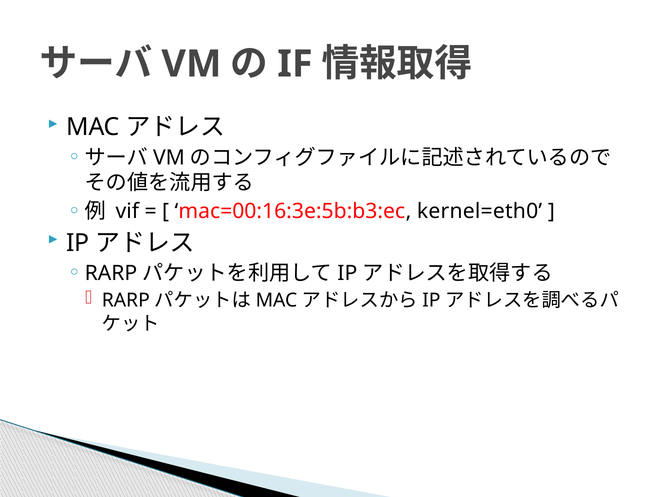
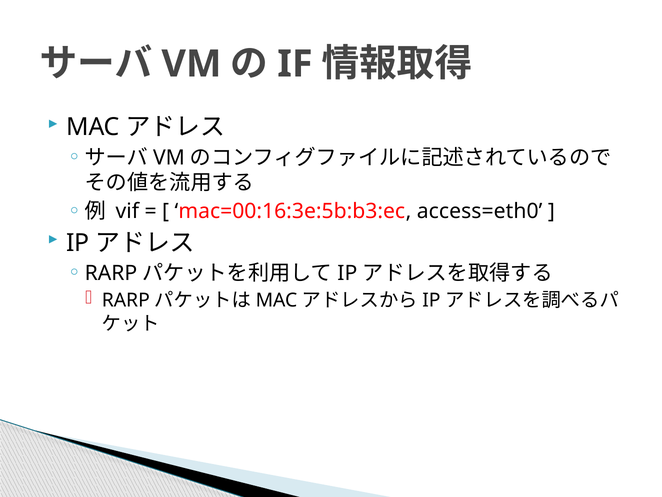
kernel=eth0: kernel=eth0 -> access=eth0 (480, 211)
